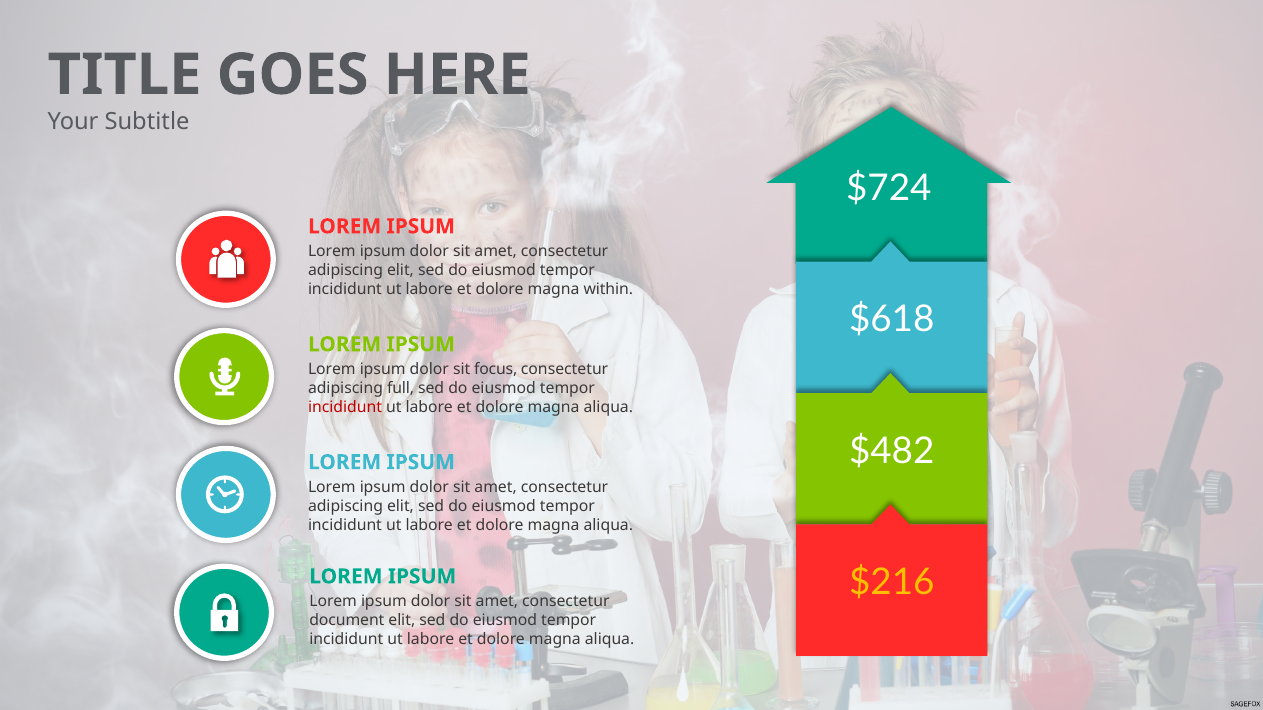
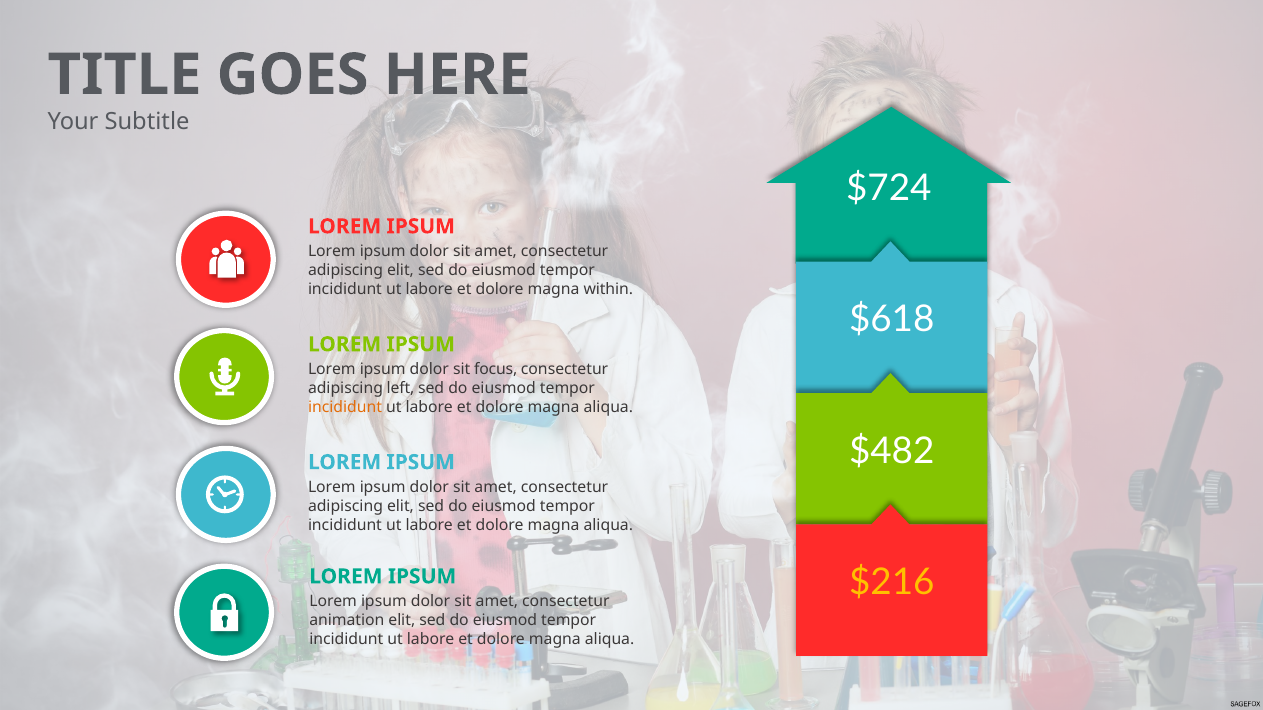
full: full -> left (401, 388)
incididunt colour: red -> orange (345, 407)
document: document -> animation (347, 621)
